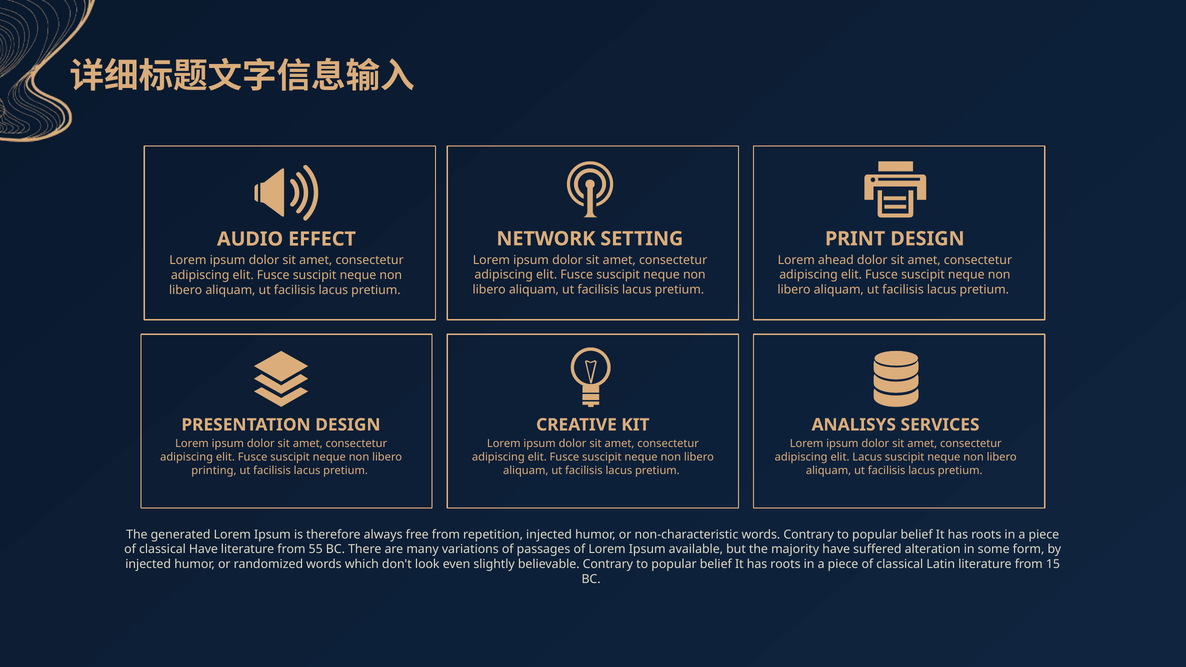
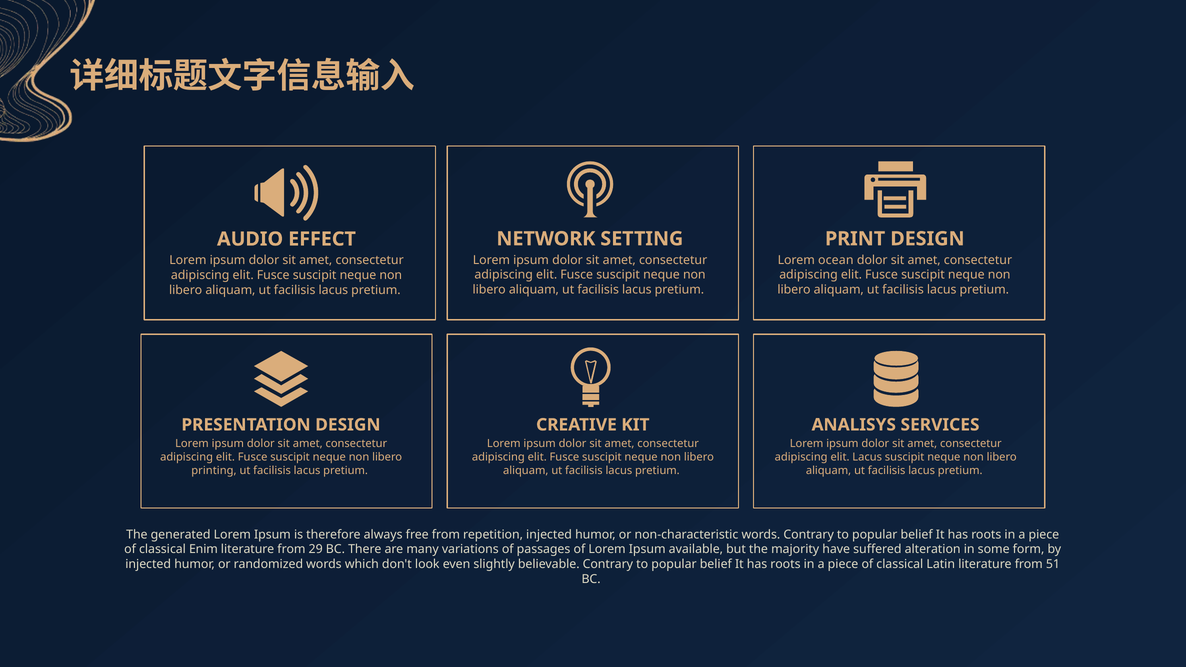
ahead: ahead -> ocean (836, 260)
classical Have: Have -> Enim (203, 549)
55: 55 -> 29 (316, 549)
15: 15 -> 51 (1053, 564)
